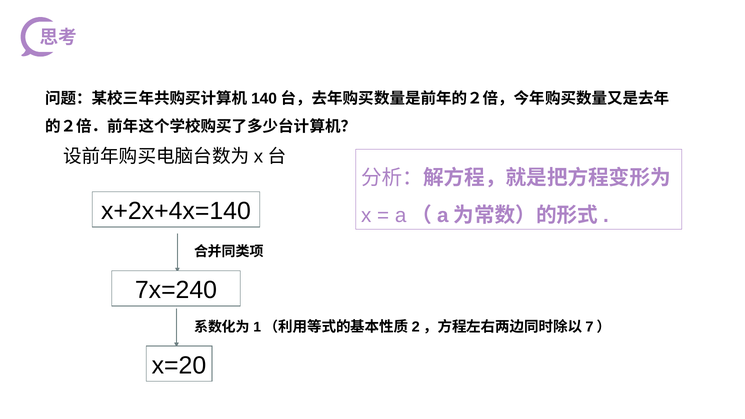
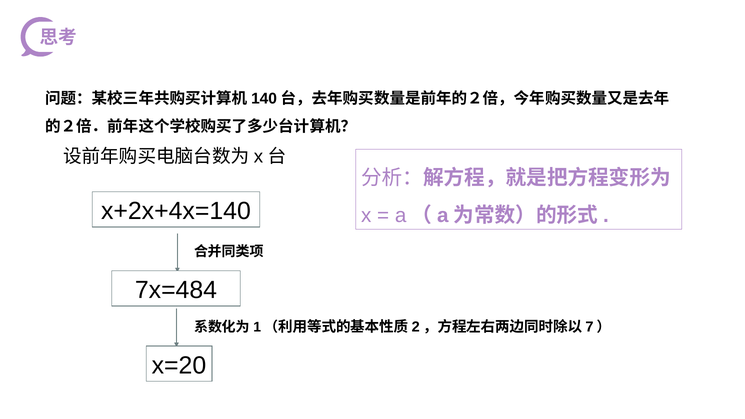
7x=240: 7x=240 -> 7x=484 (176, 290)
